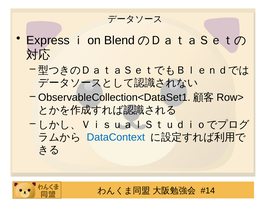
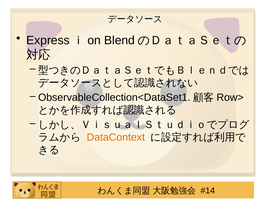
DataContext colour: blue -> orange (116, 138)
